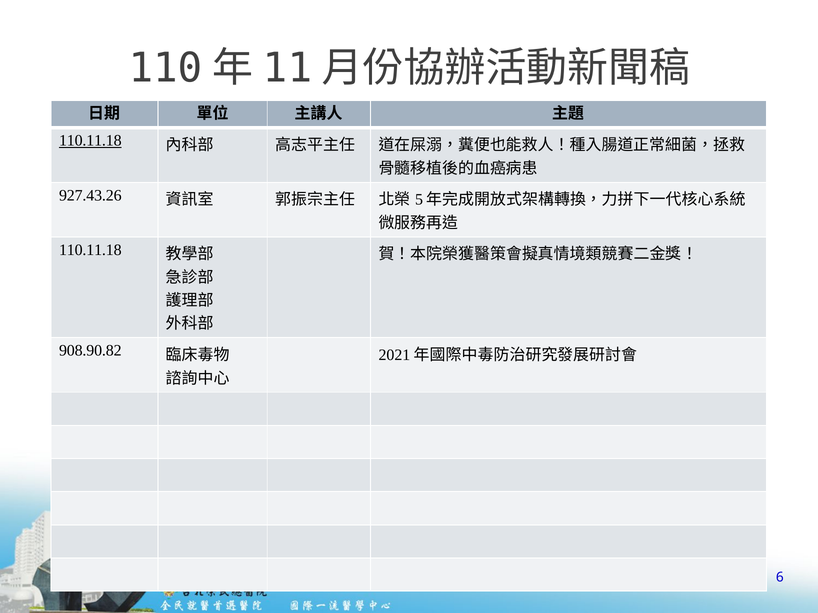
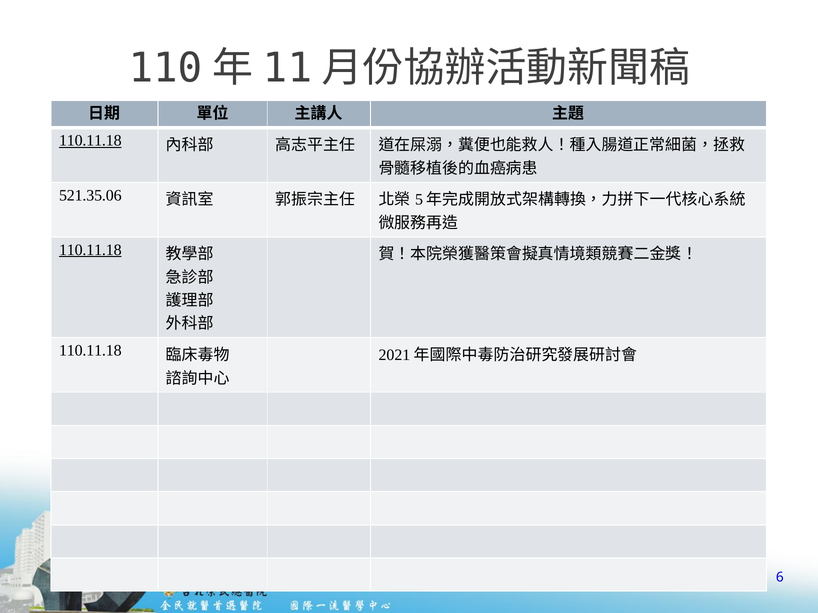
927.43.26: 927.43.26 -> 521.35.06 (90, 195)
110.11.18 underline: none -> present (90, 250)
908.90.82: 908.90.82 -> 110.11.18 (90, 351)
